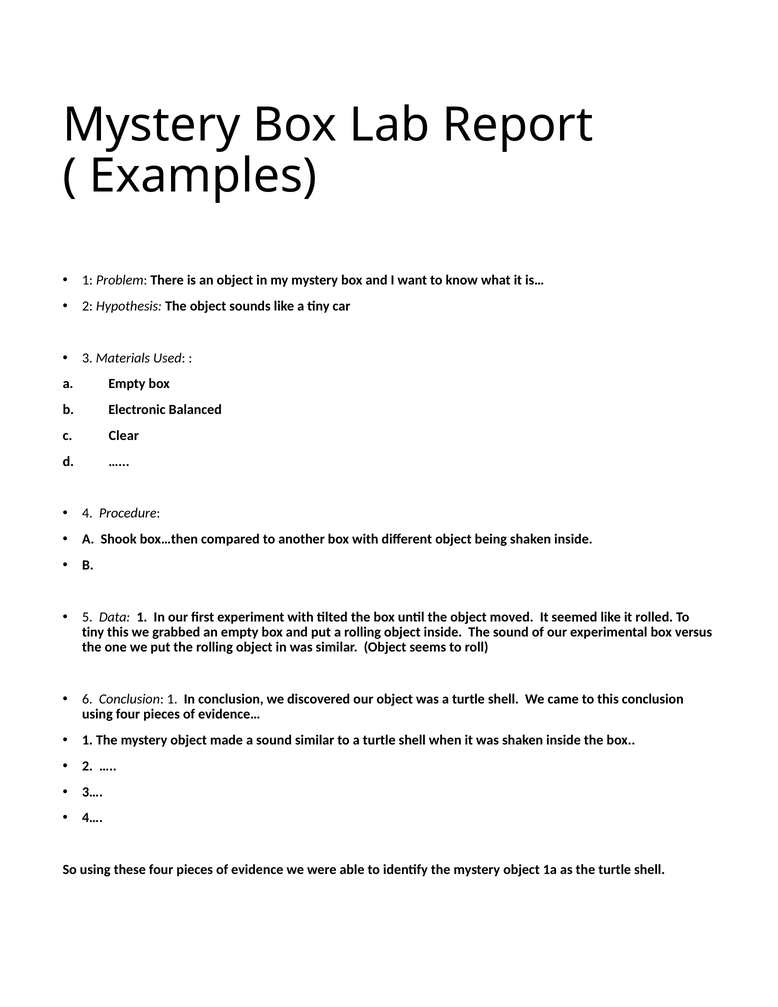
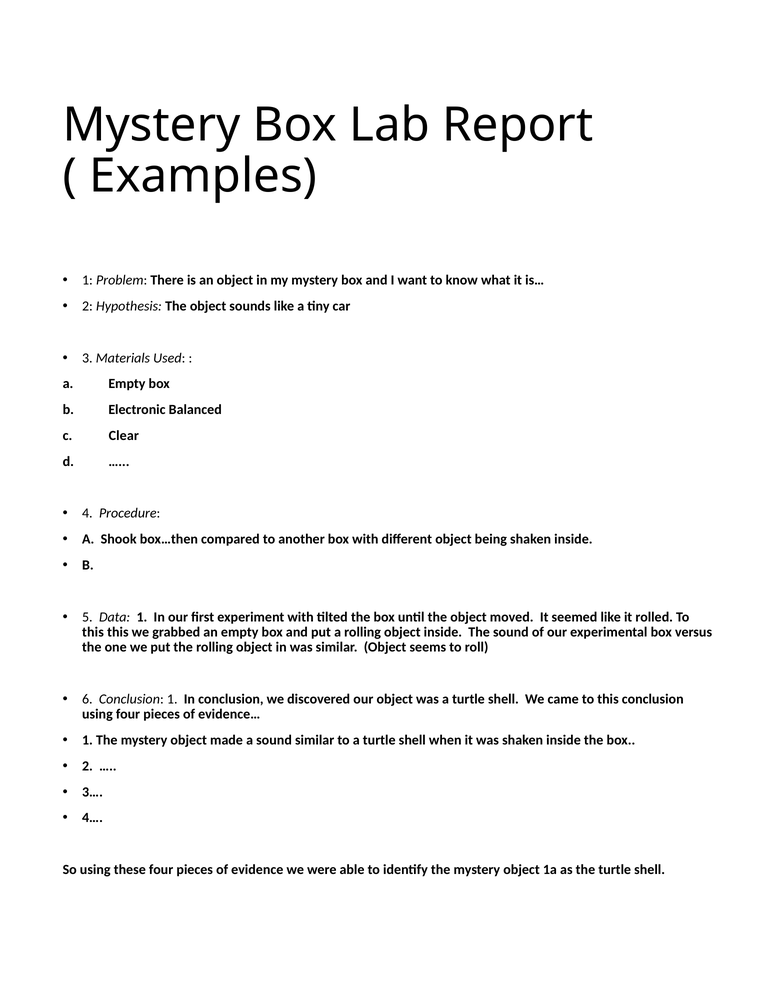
tiny: tiny -> this (93, 632)
